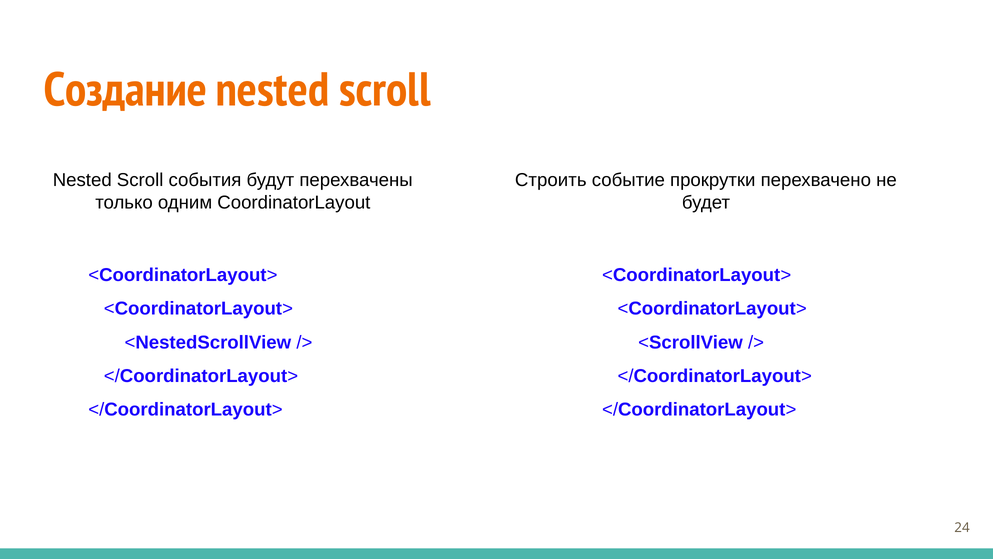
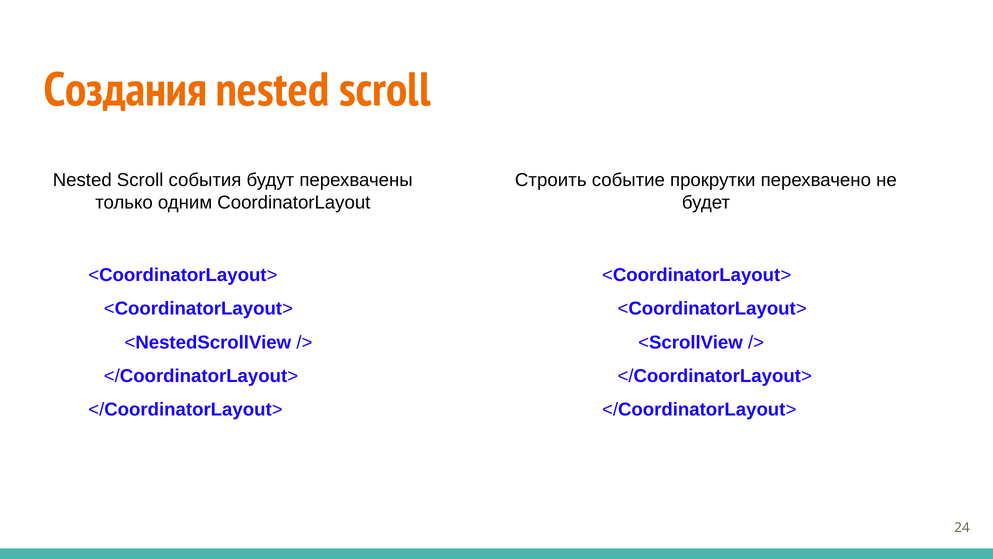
Создание: Создание -> Создания (126, 90)
